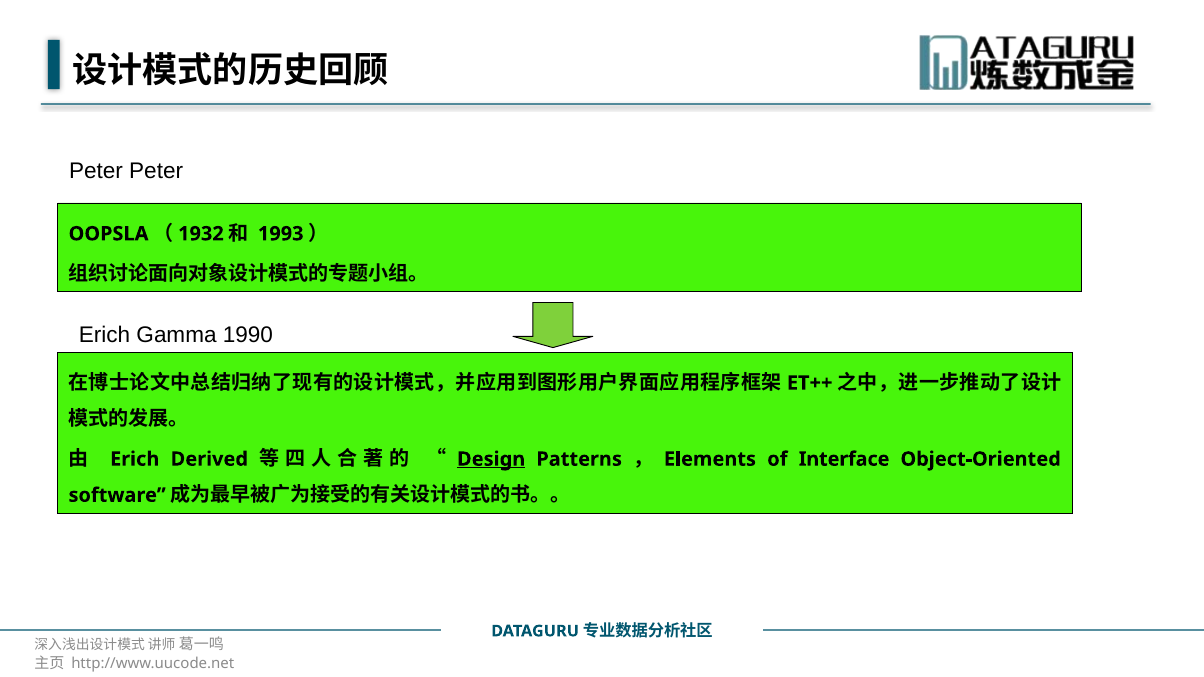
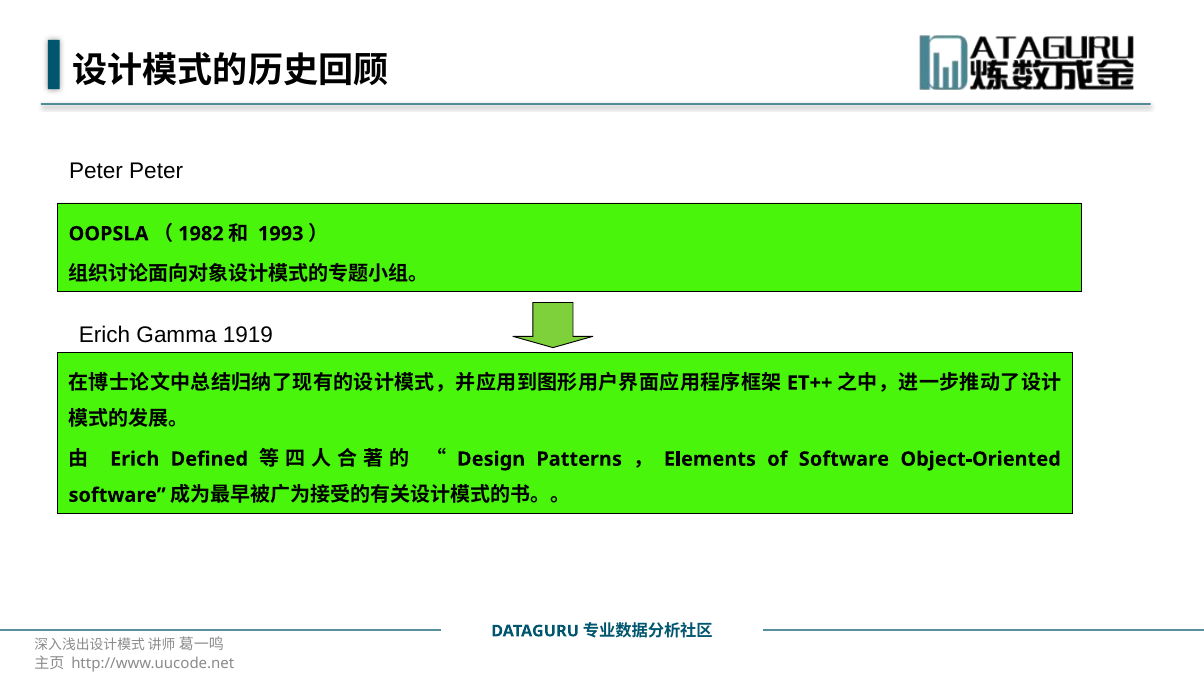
1932: 1932 -> 1982 (201, 234)
1990: 1990 -> 1919 (248, 335)
Derived: Derived -> Defined (209, 459)
Design underline: present -> none (491, 459)
of Interface: Interface -> Software (844, 459)
